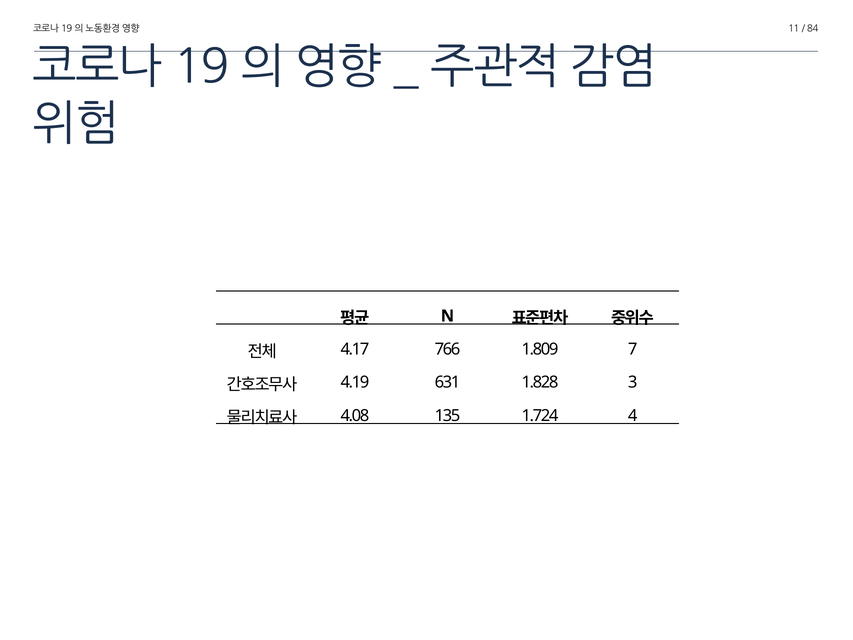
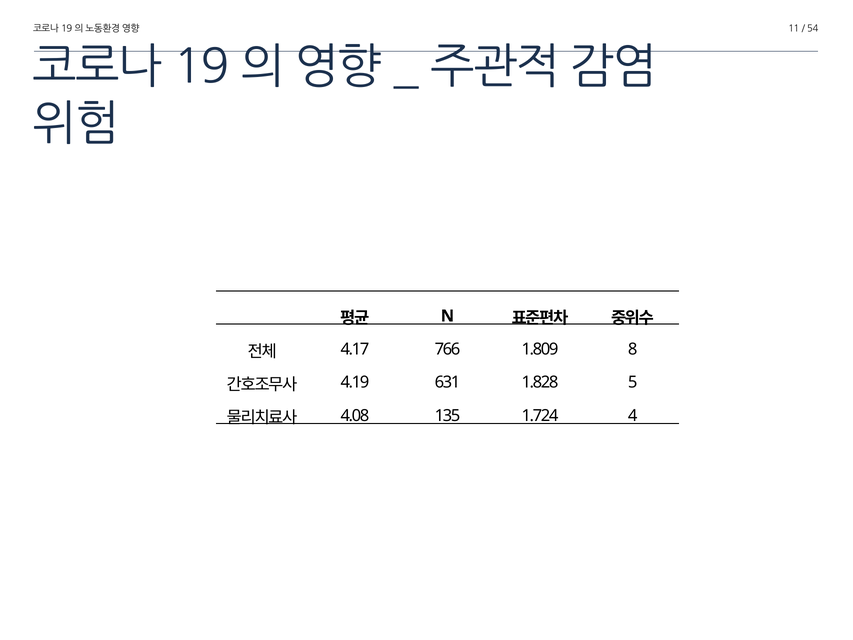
84: 84 -> 54 (813, 29)
7: 7 -> 8 (633, 349)
3: 3 -> 5 (633, 382)
